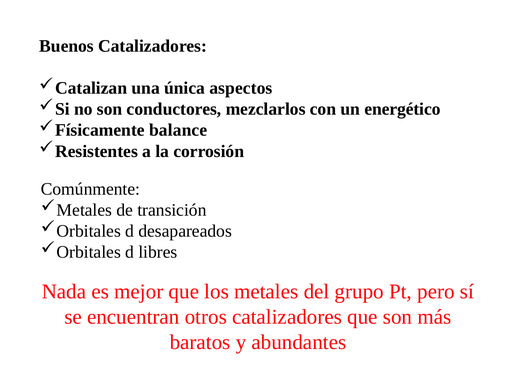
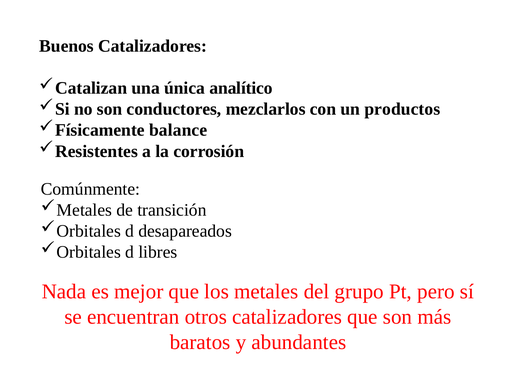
aspectos: aspectos -> analítico (241, 88)
energético: energético -> productos (402, 109)
